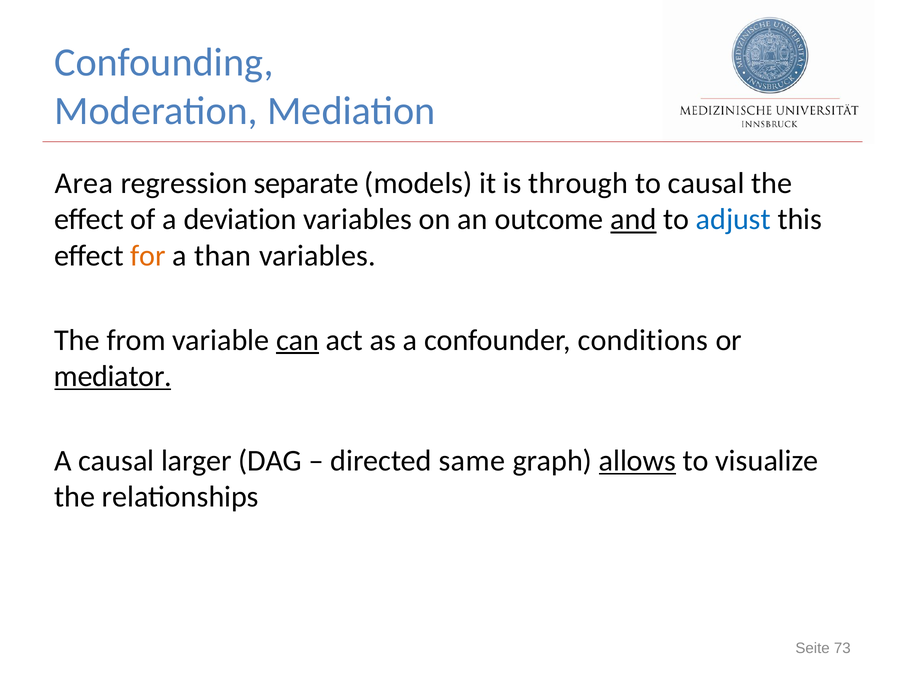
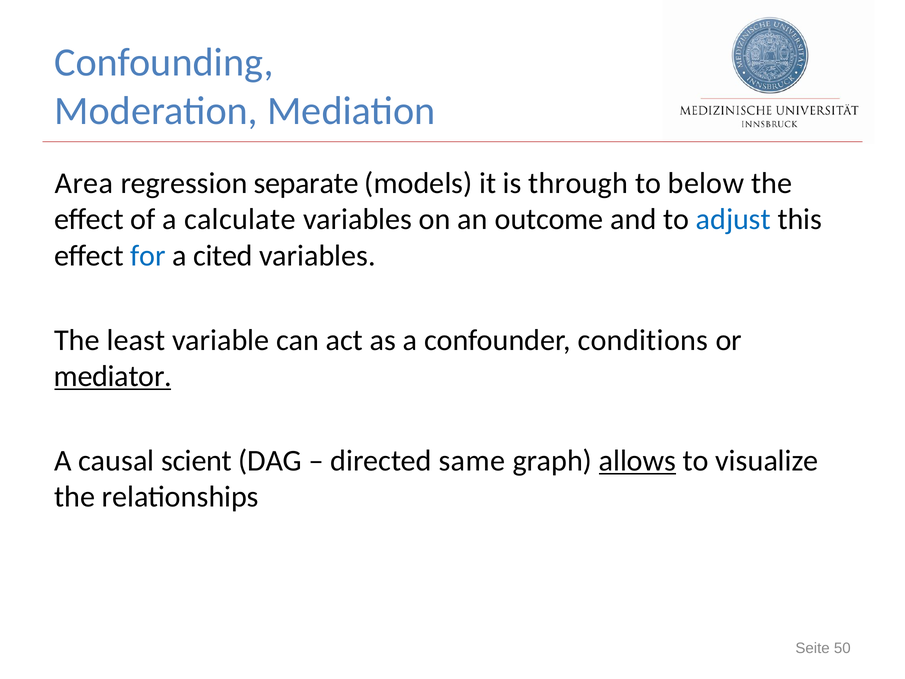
to causal: causal -> below (706, 183)
deviation: deviation -> calculate (240, 219)
and underline: present -> none (633, 219)
for colour: orange -> blue (148, 256)
than: than -> cited (223, 256)
from: from -> least (136, 340)
can underline: present -> none (298, 340)
larger: larger -> scient (196, 461)
73: 73 -> 50 (842, 648)
